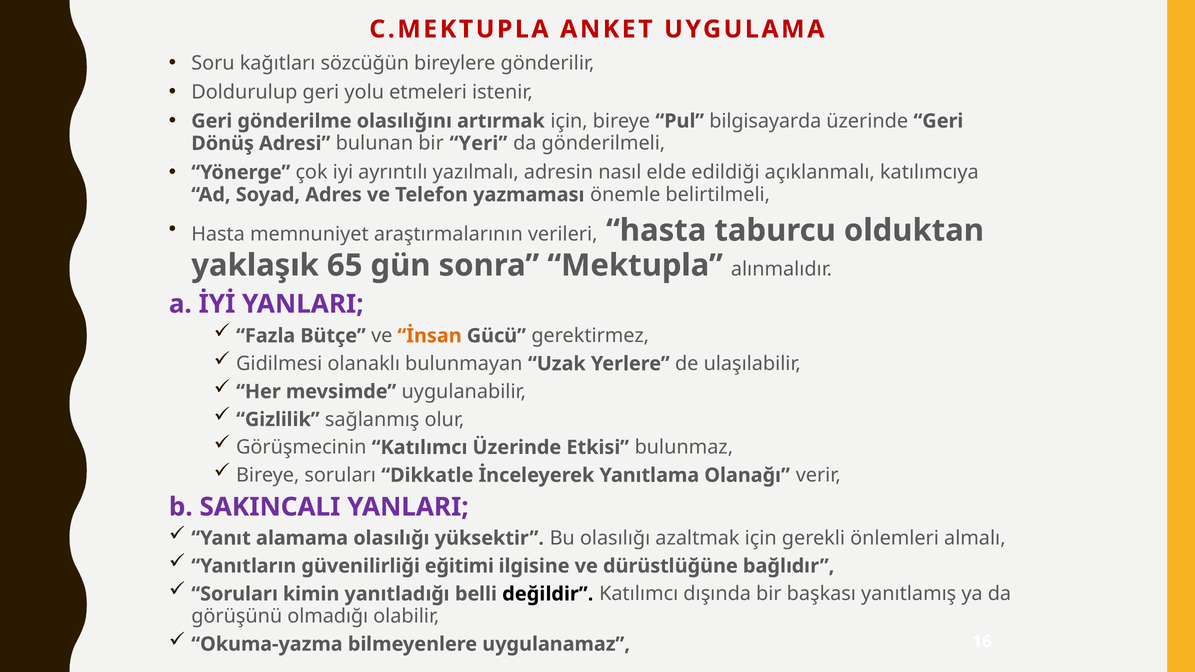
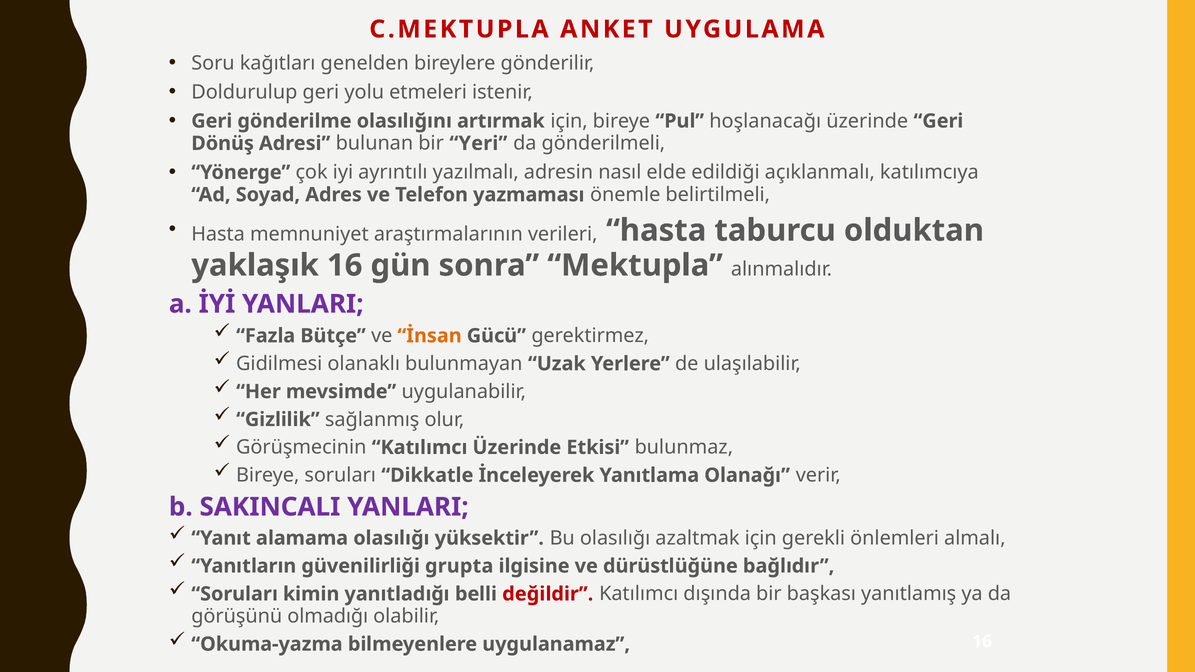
sözcüğün: sözcüğün -> genelden (365, 63)
bilgisayarda: bilgisayarda -> hoşlanacağı (765, 121)
yaklaşık 65: 65 -> 16 (345, 265)
eğitimi: eğitimi -> grupta (459, 566)
değildir colour: black -> red (548, 594)
